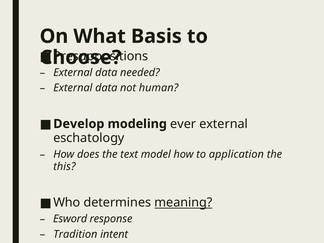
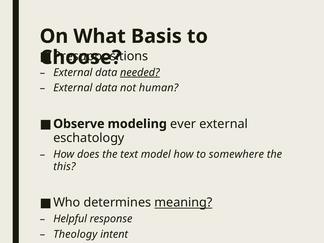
needed underline: none -> present (140, 73)
Develop: Develop -> Observe (79, 124)
application: application -> somewhere (236, 154)
Esword: Esword -> Helpful (70, 219)
Tradition: Tradition -> Theology (75, 234)
